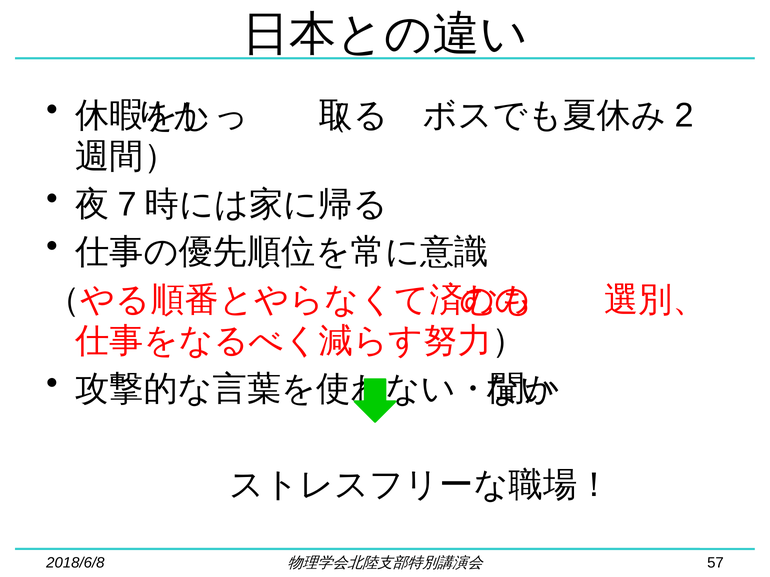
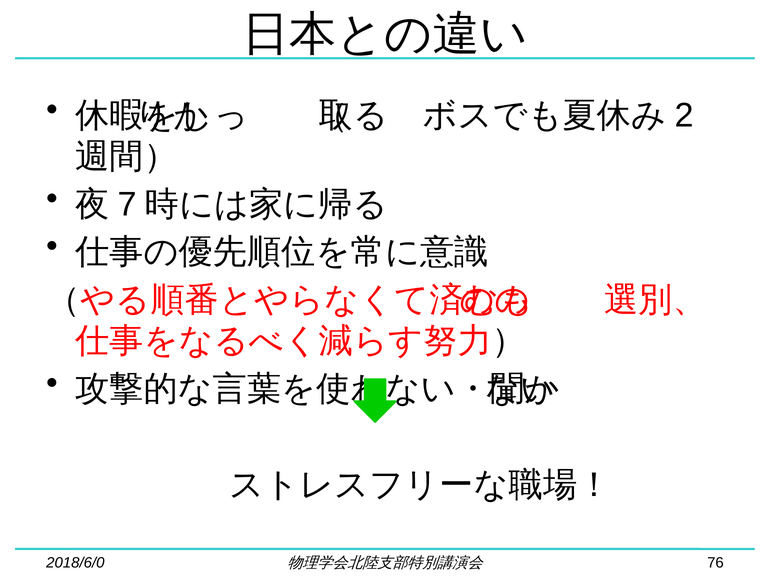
2018/6/8: 2018/6/8 -> 2018/6/0 (75, 563)
57: 57 -> 76 (715, 563)
